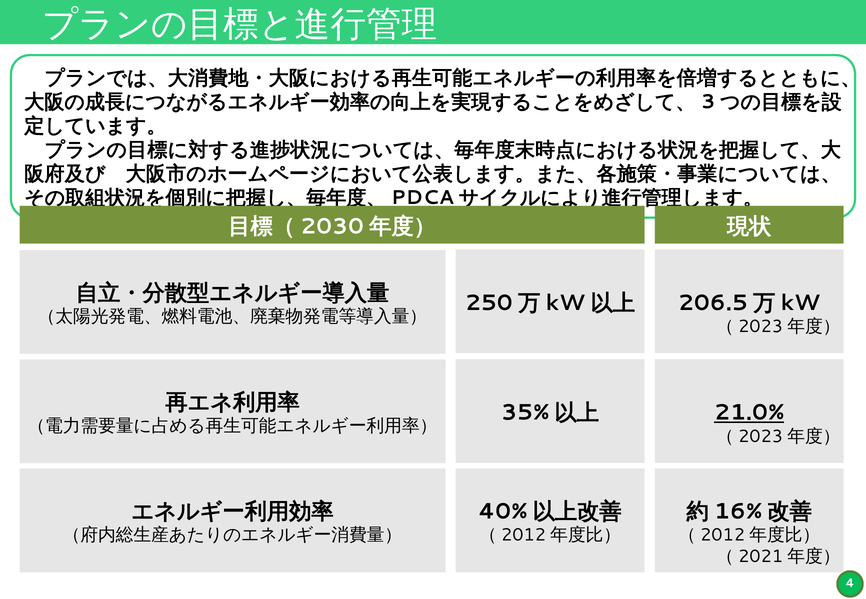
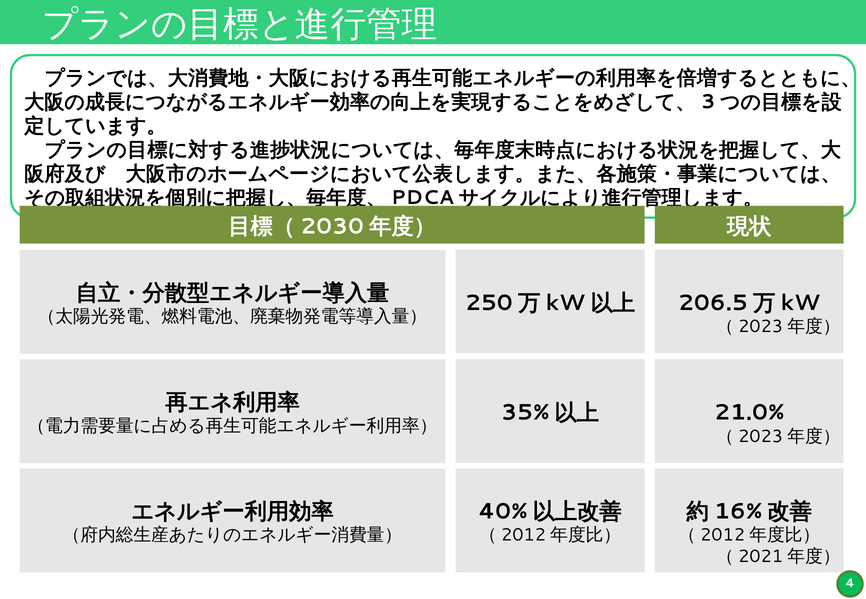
21.0% underline: present -> none (749, 413)
